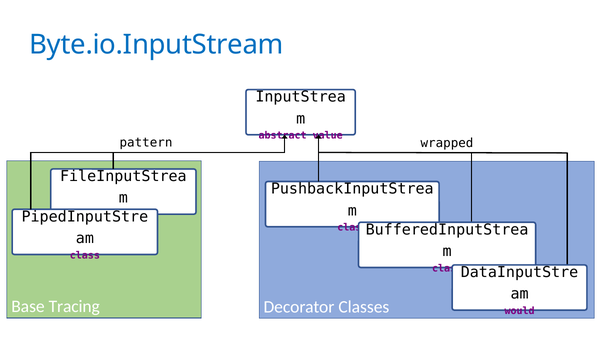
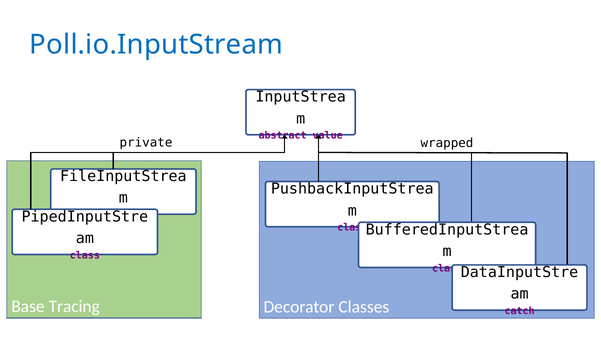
Byte.io.InputStream: Byte.io.InputStream -> Poll.io.InputStream (156, 44)
pattern: pattern -> private (146, 142)
would: would -> catch (520, 311)
